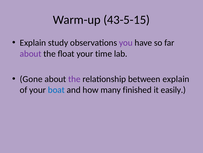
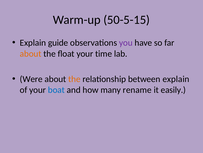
43-5-15: 43-5-15 -> 50-5-15 (127, 20)
study: study -> guide (58, 43)
about colour: purple -> orange (31, 53)
Gone: Gone -> Were (31, 79)
the colour: purple -> orange (74, 79)
finished: finished -> rename (137, 90)
